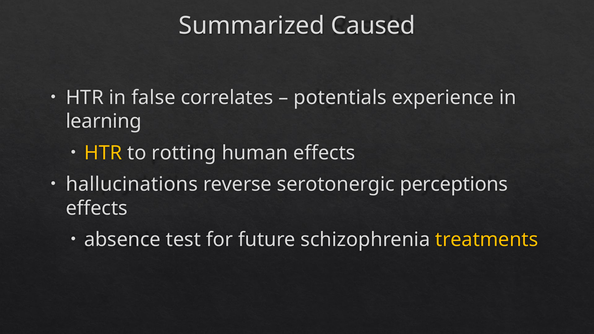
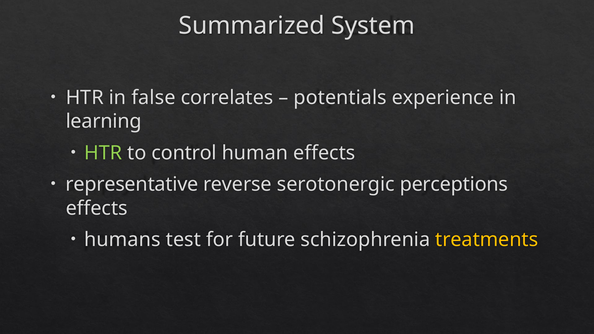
Caused: Caused -> System (373, 26)
HTR colour: yellow -> light green (103, 153)
rotting: rotting -> control (184, 153)
hallucinations: hallucinations -> representative (132, 184)
absence: absence -> humans (122, 240)
